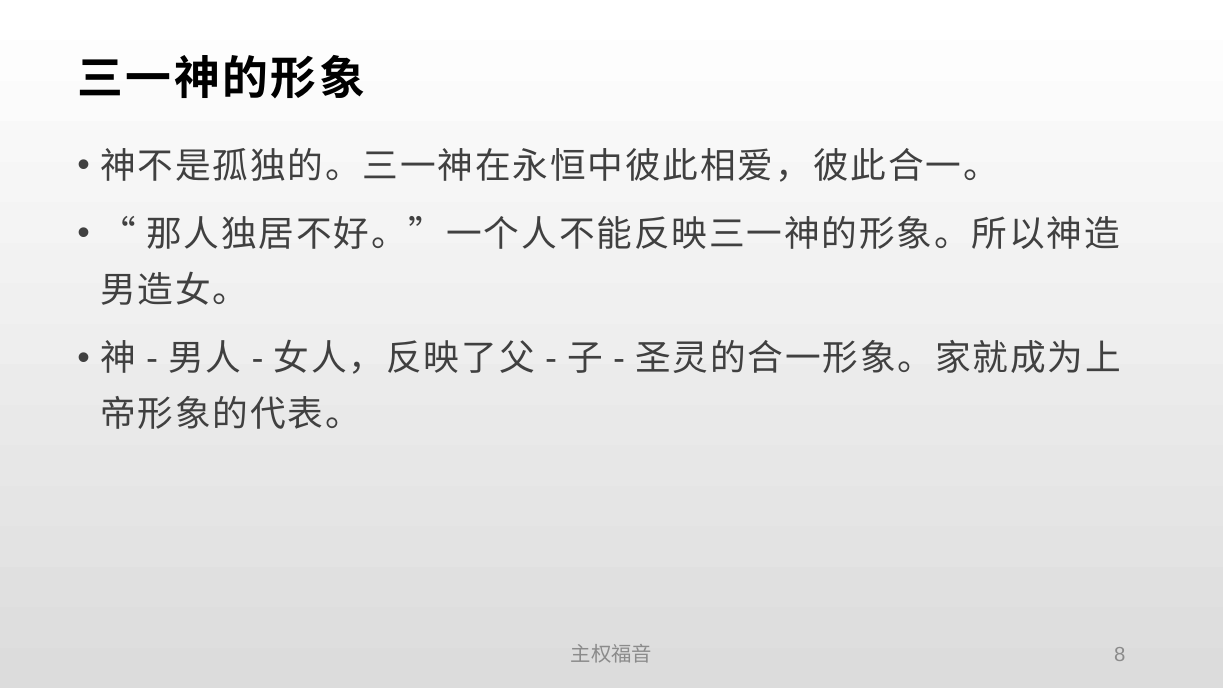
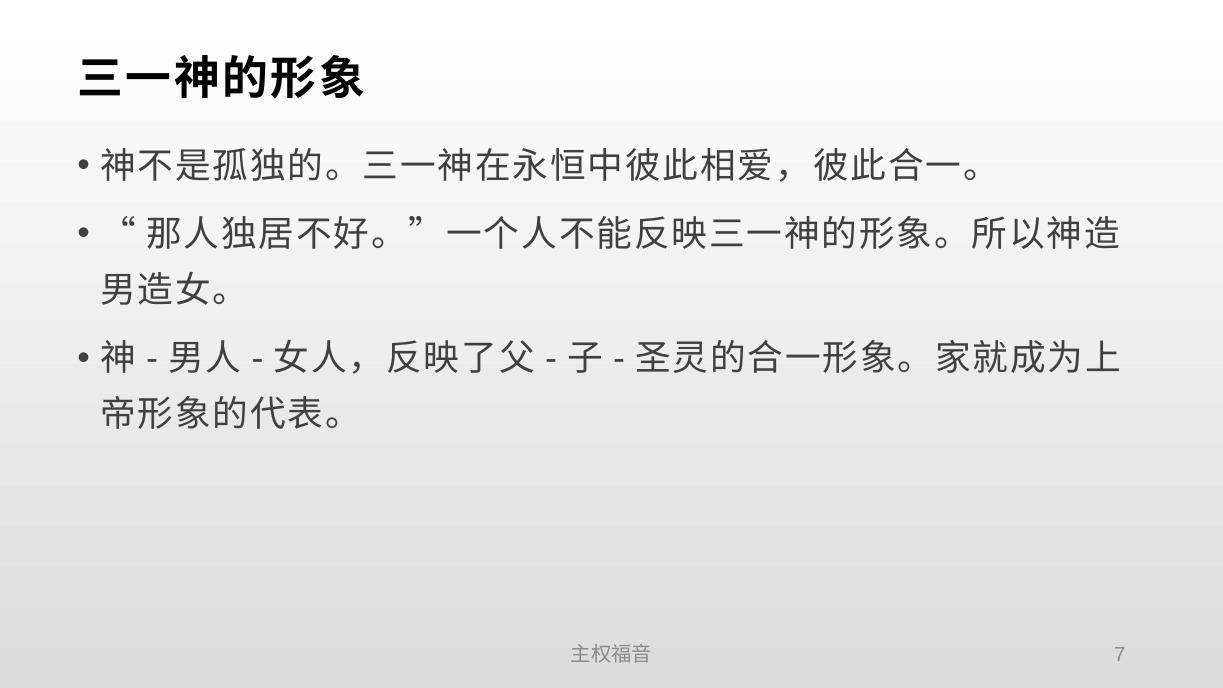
8: 8 -> 7 (1120, 654)
